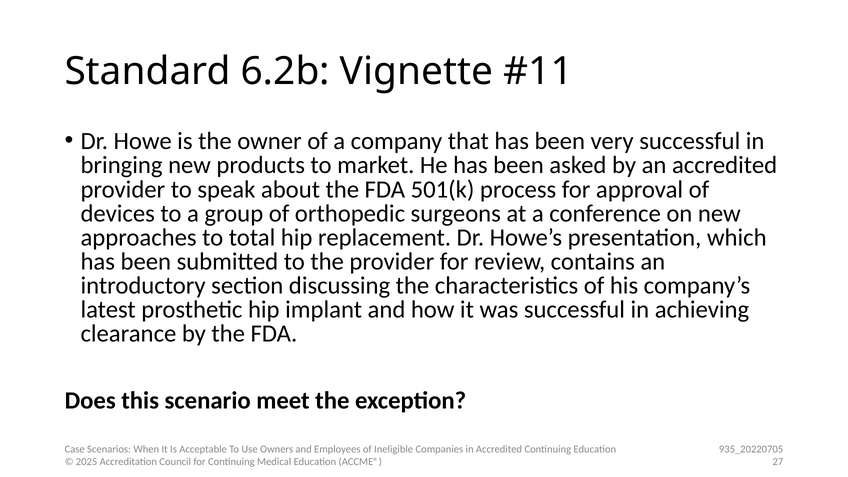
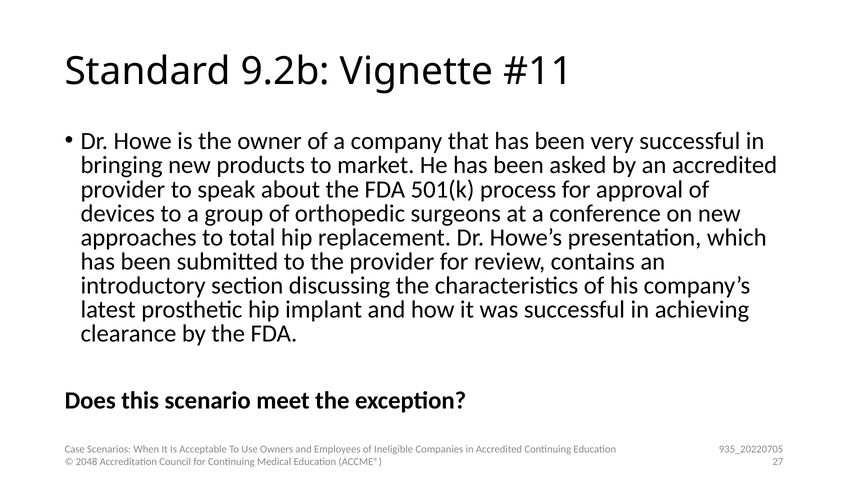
6.2b: 6.2b -> 9.2b (285, 71)
2025: 2025 -> 2048 (87, 462)
